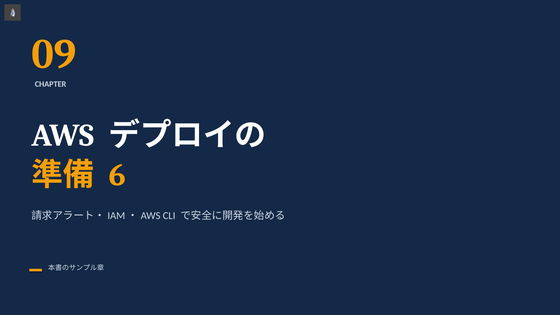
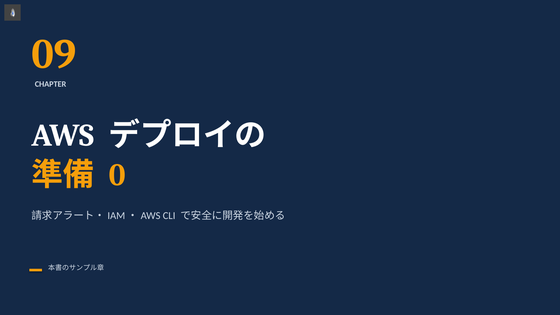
6: 6 -> 0 (117, 175)
